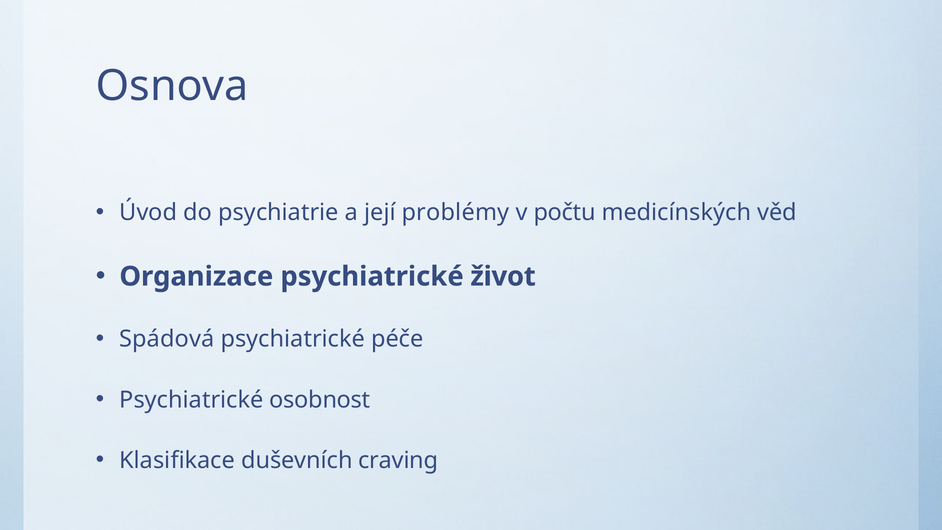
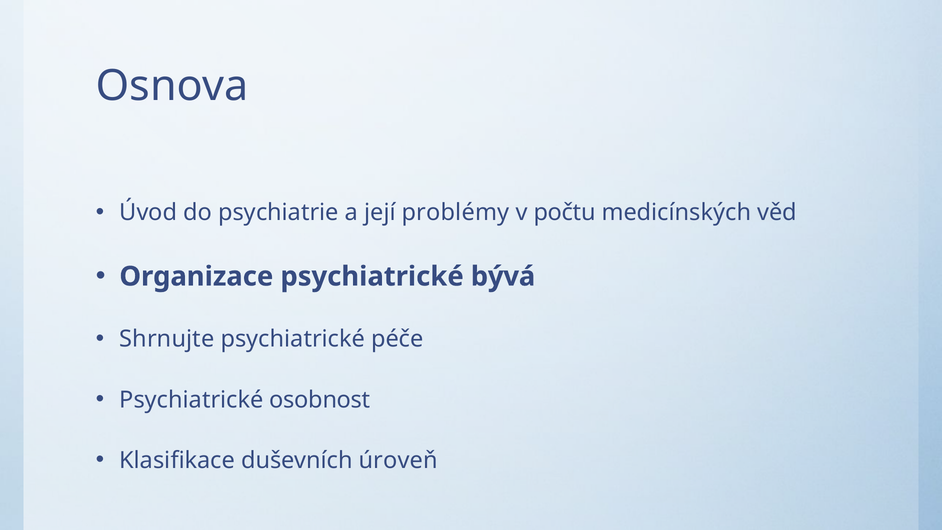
život: život -> bývá (503, 277)
Spádová: Spádová -> Shrnujte (167, 339)
craving: craving -> úroveň (398, 460)
